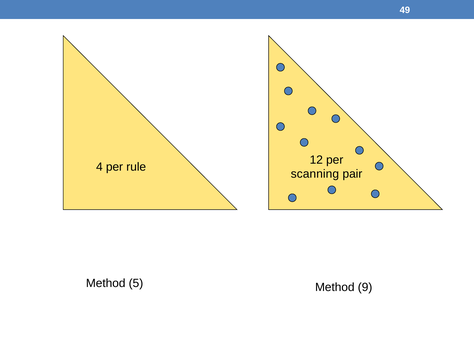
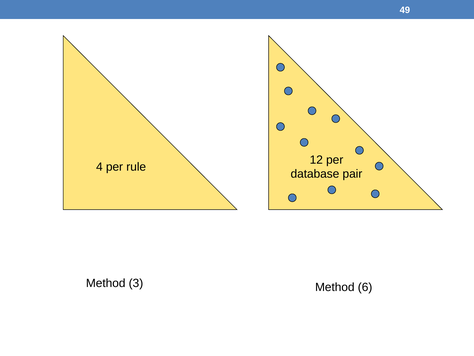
scanning: scanning -> database (315, 174)
5: 5 -> 3 (136, 283)
9: 9 -> 6 (365, 287)
